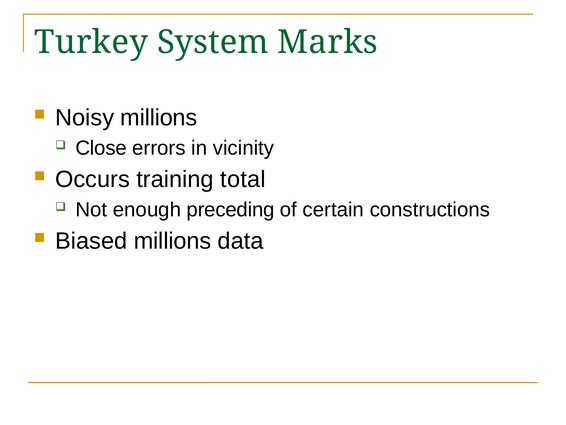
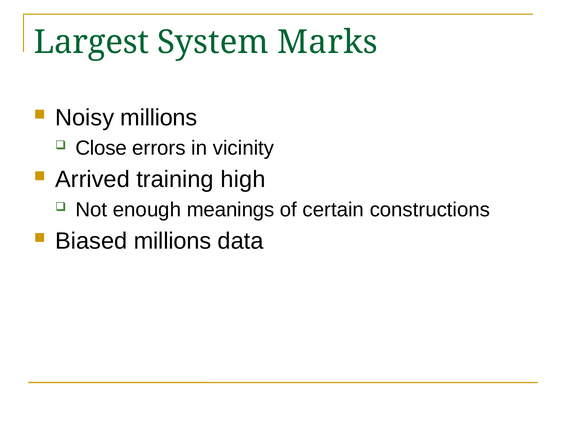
Turkey: Turkey -> Largest (91, 42)
Occurs: Occurs -> Arrived (93, 179)
total: total -> high (243, 179)
preceding: preceding -> meanings (231, 210)
